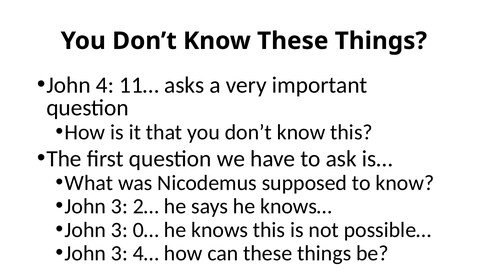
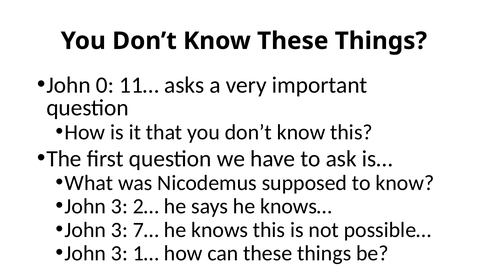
4: 4 -> 0 (105, 85)
0…: 0… -> 7… (146, 230)
4…: 4… -> 1… (146, 254)
